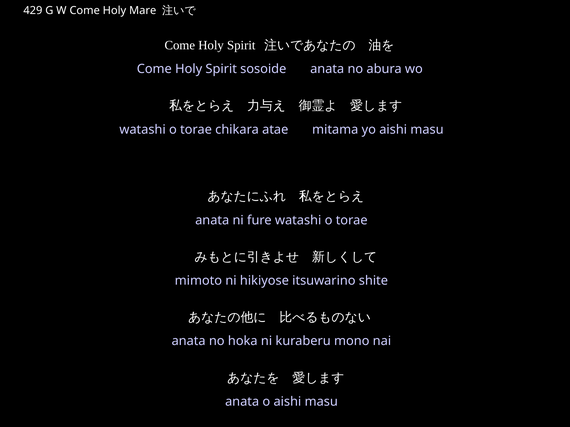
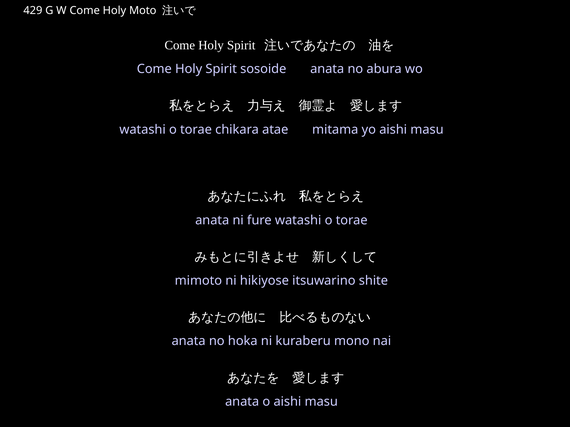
Mare: Mare -> Moto (143, 10)
